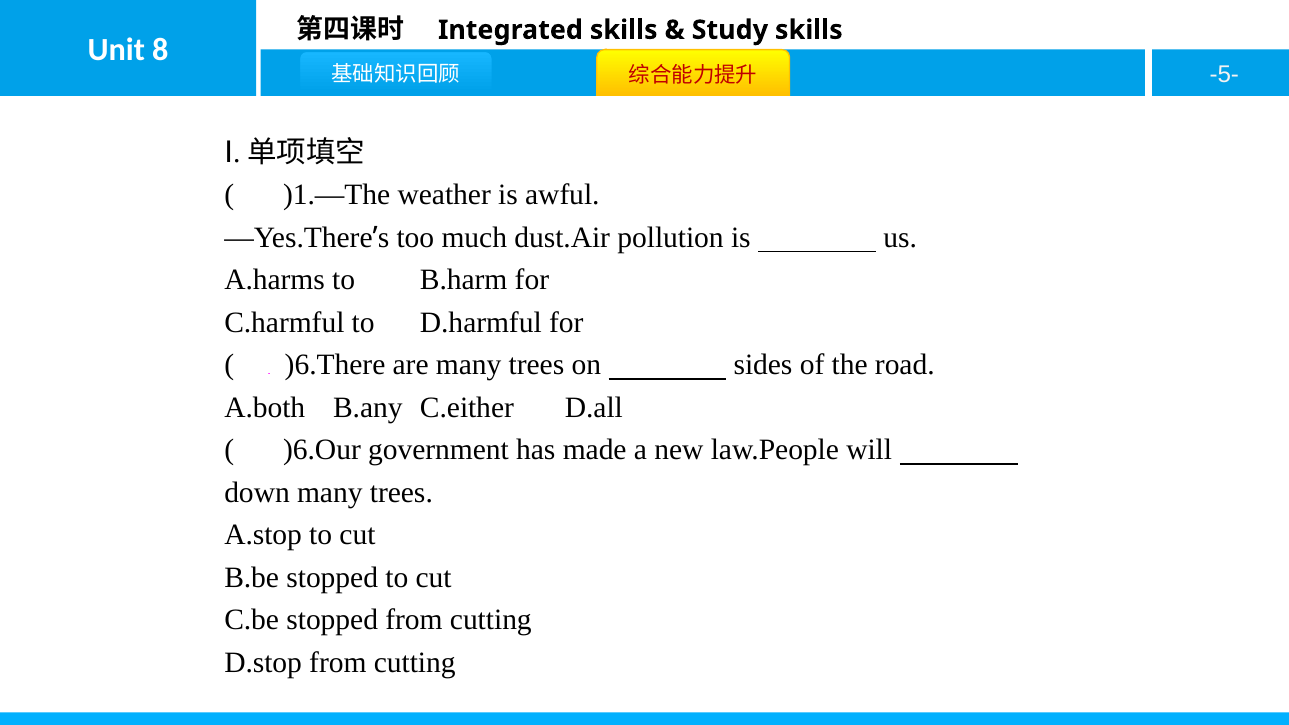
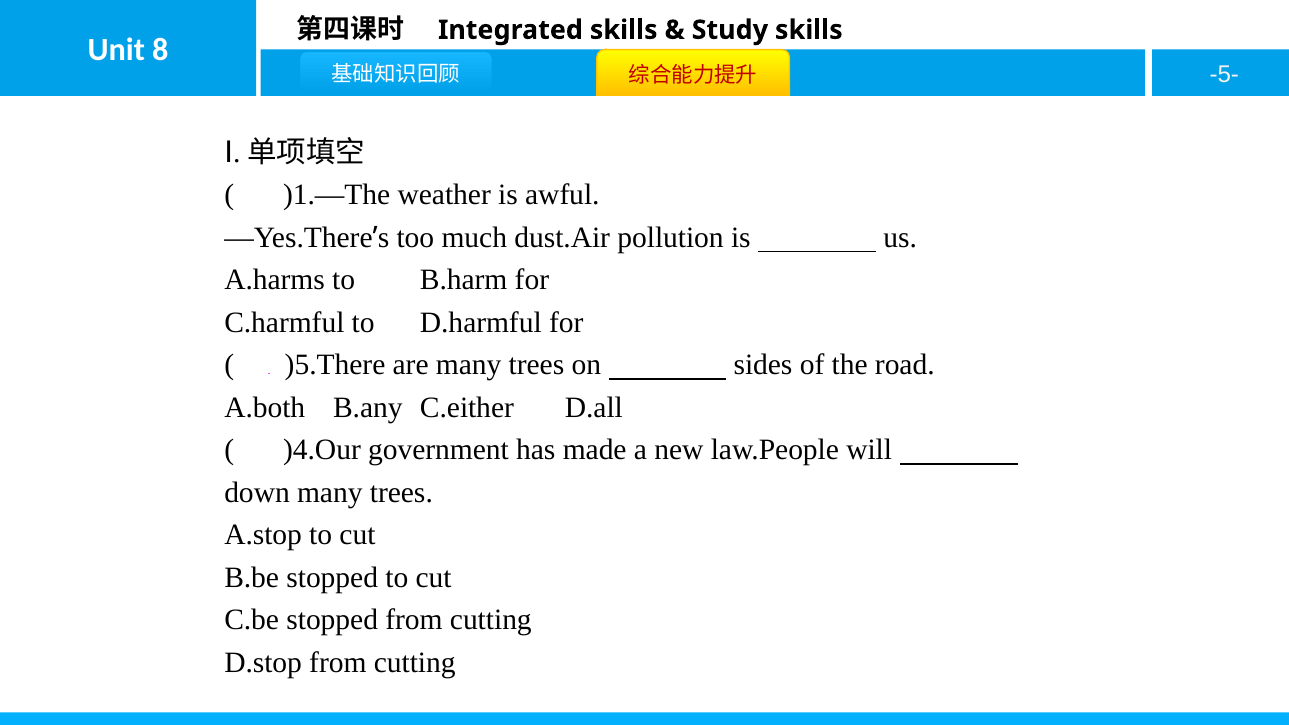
)6.There: )6.There -> )5.There (335, 365)
)6.Our: )6.Our -> )4.Our (322, 450)
